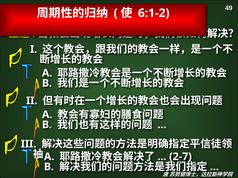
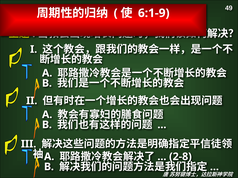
6:1-2: 6:1-2 -> 6:1-9 (154, 13)
2-7: 2-7 -> 2-8 (180, 157)
